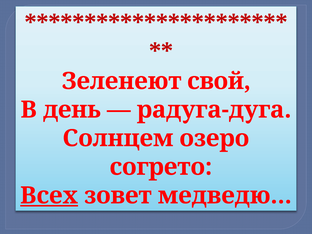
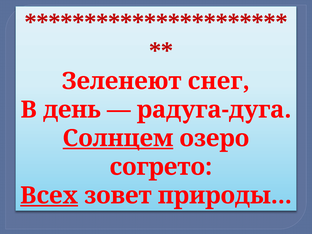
свой: свой -> снег (219, 81)
Солнцем underline: none -> present (118, 138)
медведю: медведю -> природы (225, 196)
